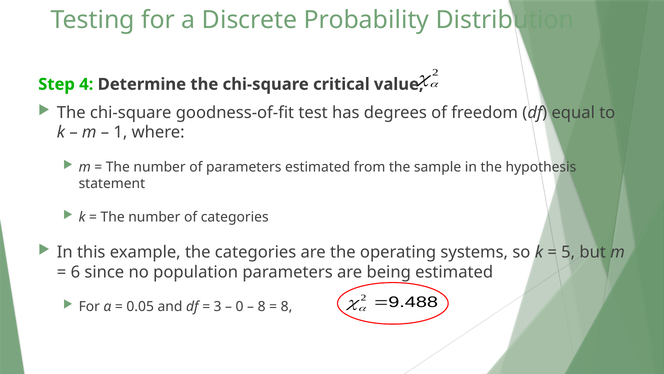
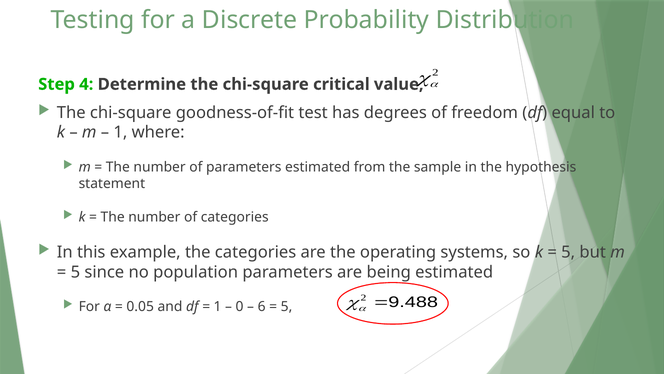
6: 6 -> 5 (75, 272)
3: 3 -> 1 (218, 306)
8: 8 -> 6 (262, 306)
8: 8 -> 5 (287, 306)
